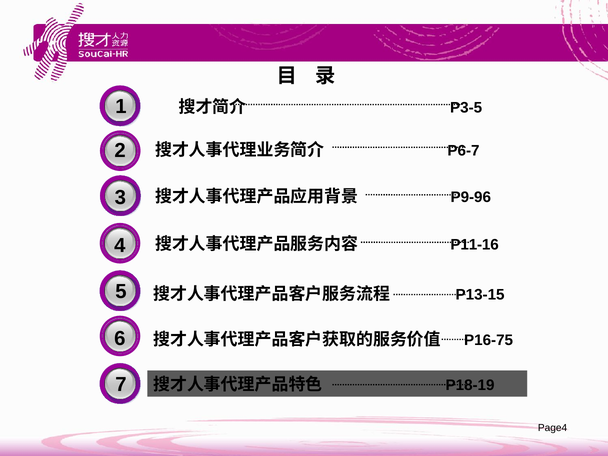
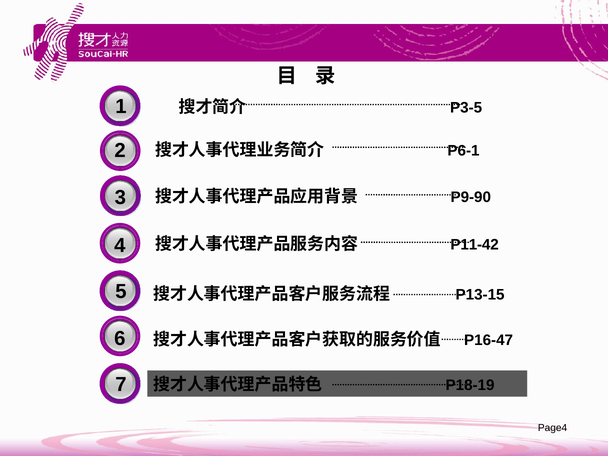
P6-7: P6-7 -> P6-1 (463, 151)
P9-96: P9-96 -> P9-90 (471, 197)
P11-16: P11-16 -> P11-42 (475, 245)
P16-75: P16-75 -> P16-47 (489, 340)
